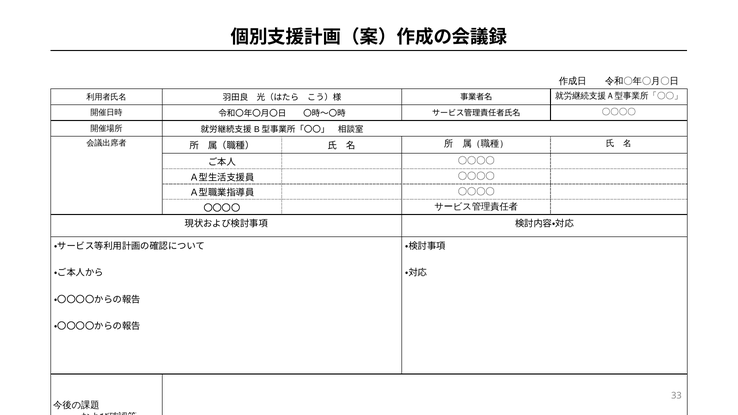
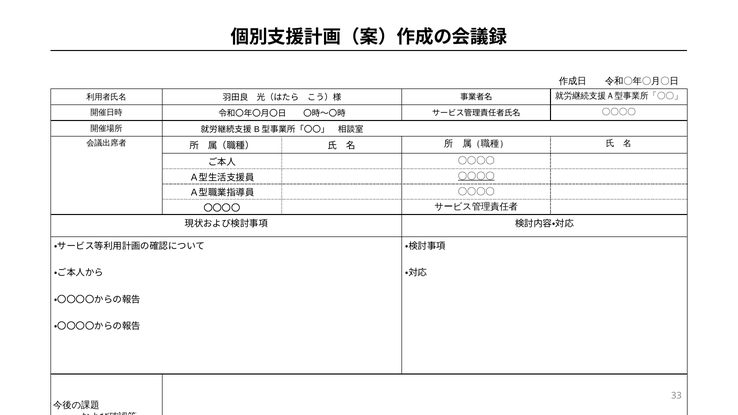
〇〇〇〇 underline: none -> present (476, 176)
